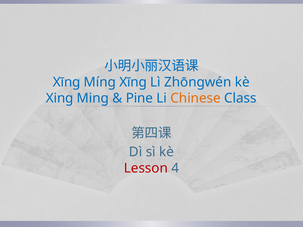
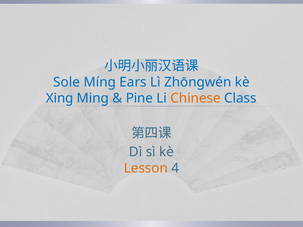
Xīng: Xīng -> Sole (67, 82)
Míng Xīng: Xīng -> Ears (133, 82)
Lesson colour: red -> orange (146, 168)
